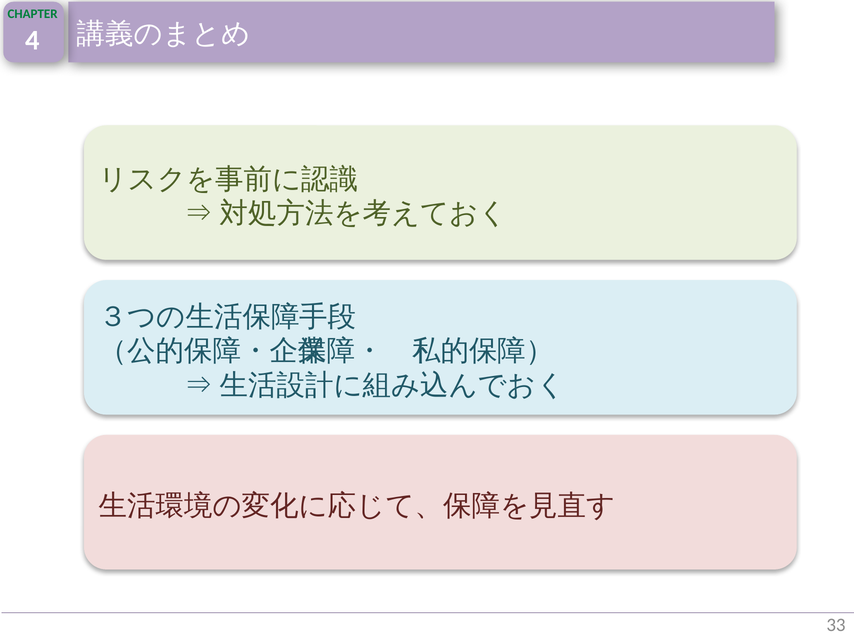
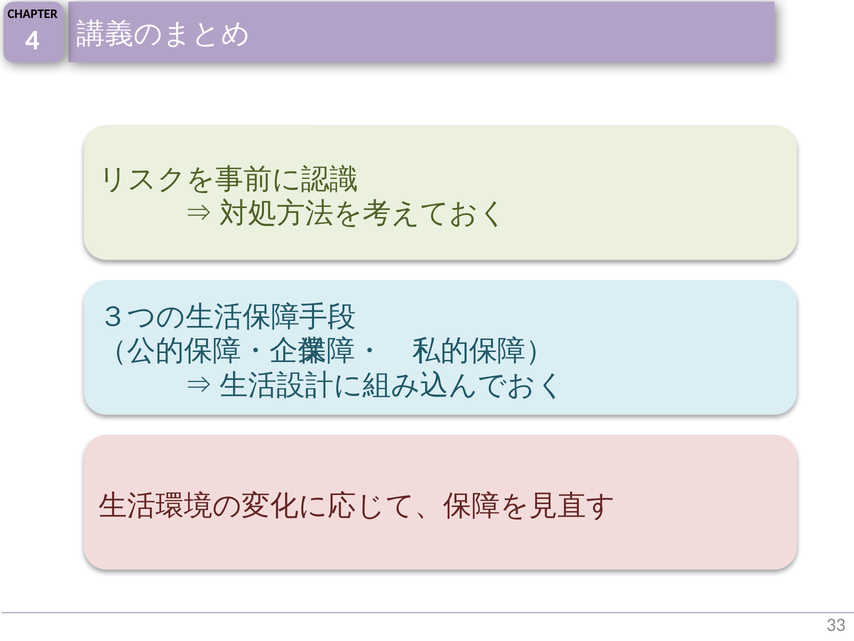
CHAPTER colour: green -> black (33, 14)
